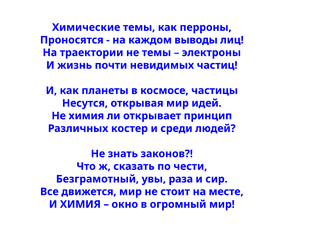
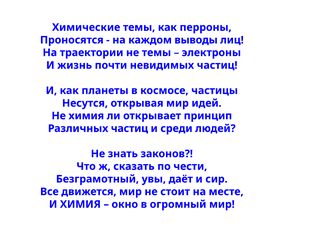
Различных костер: костер -> частиц (129, 128)
раза: раза -> даёт (181, 179)
